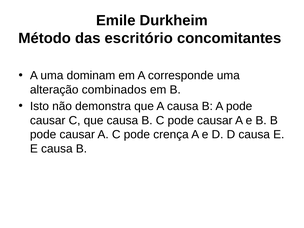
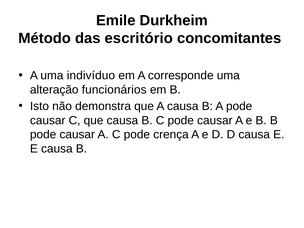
dominam: dominam -> indivíduo (91, 76)
combinados: combinados -> funcionários (114, 90)
